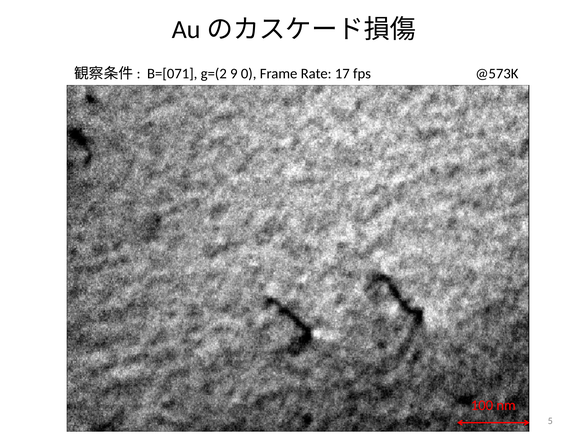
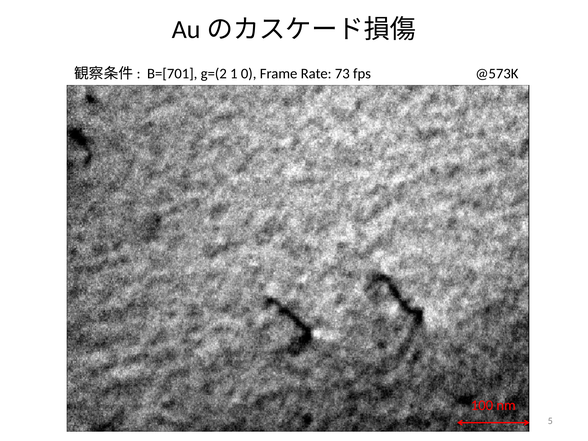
B=[071: B=[071 -> B=[701 (172, 74)
9: 9 -> 1 (234, 74)
17: 17 -> 73 (342, 74)
